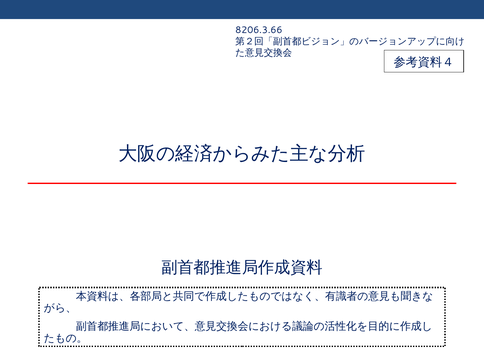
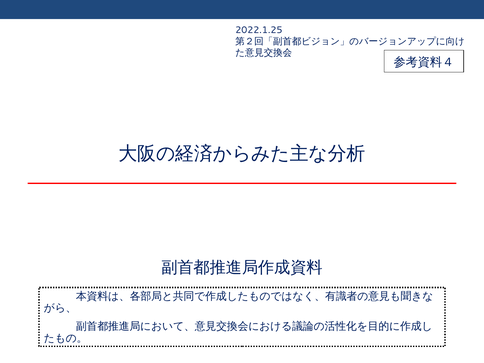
8206.3.66: 8206.3.66 -> 2022.1.25 (259, 30)
